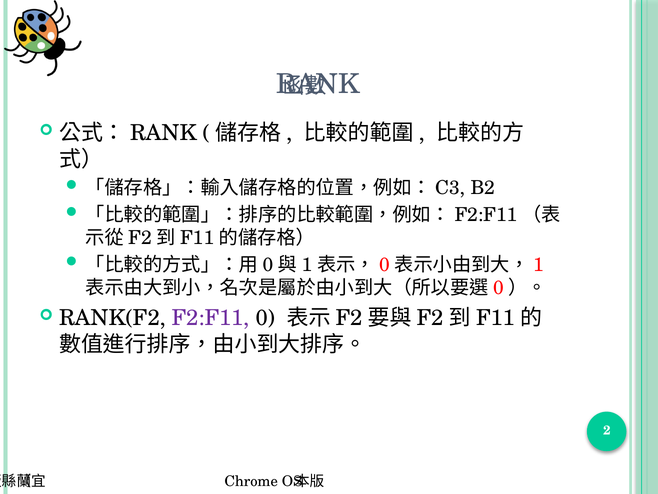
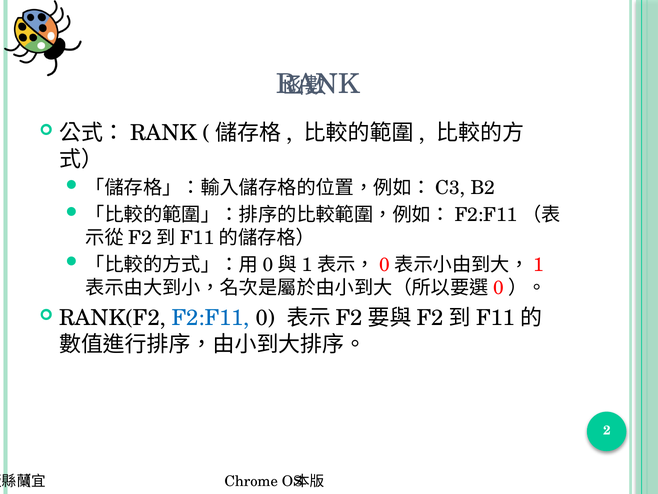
F2:F11 colour: purple -> blue (211, 318)
